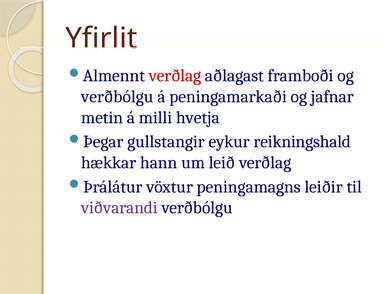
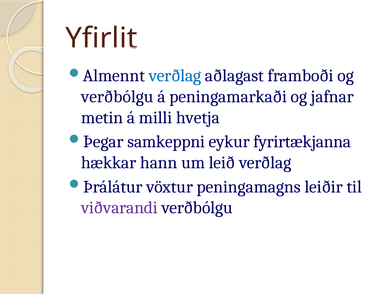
verðlag colour: red -> blue (175, 76)
gullstangir: gullstangir -> samkeppni (166, 142)
reikningshald: reikningshald -> fyrirtækjanna (302, 142)
